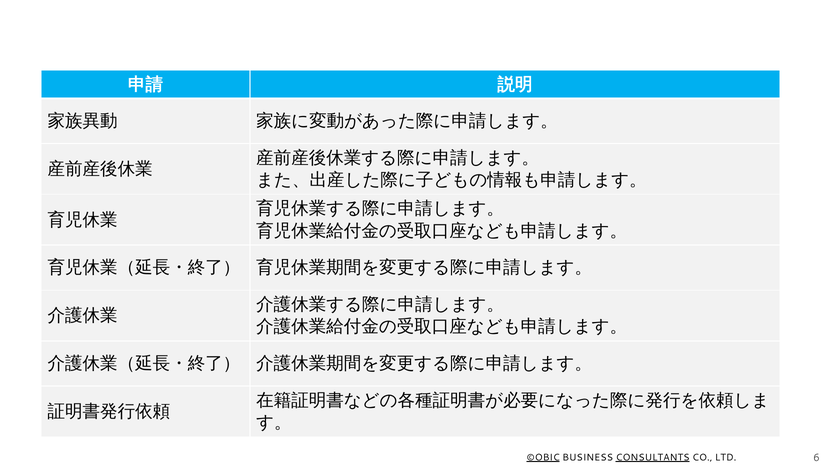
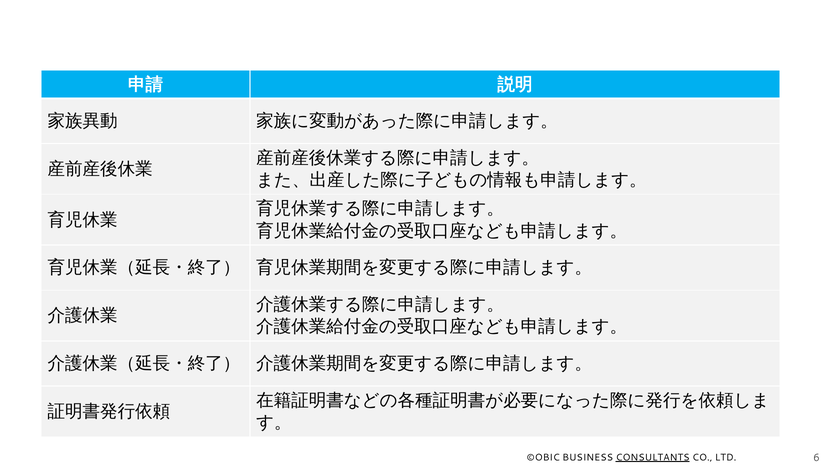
©OBIC underline: present -> none (543, 457)
